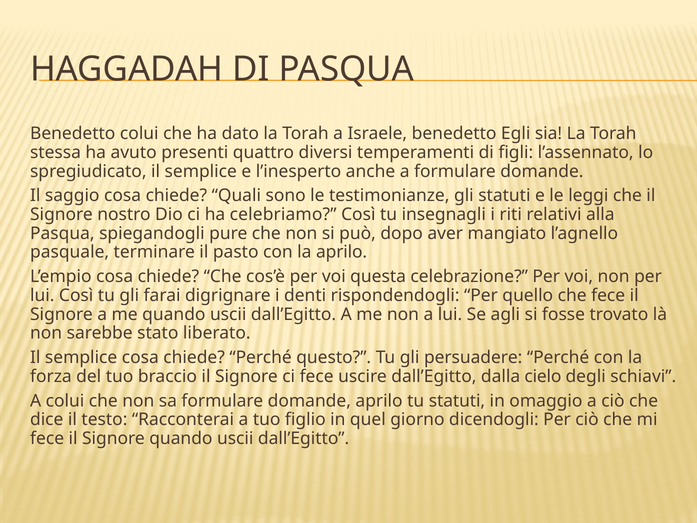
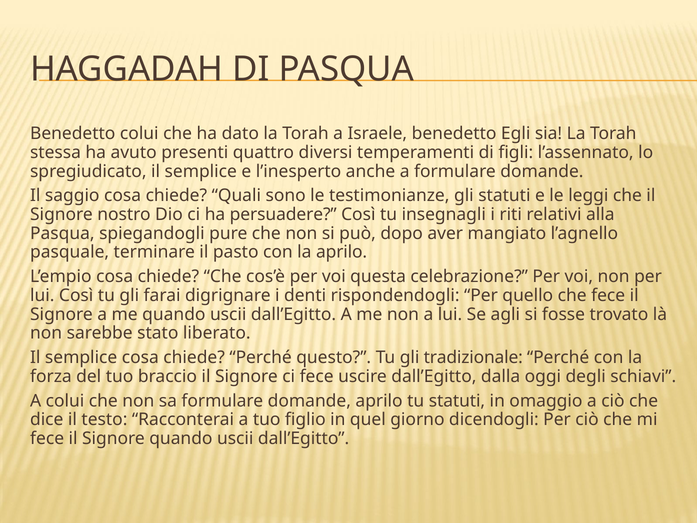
celebriamo: celebriamo -> persuadere (283, 214)
persuadere: persuadere -> tradizionale (473, 357)
cielo: cielo -> oggi (543, 376)
